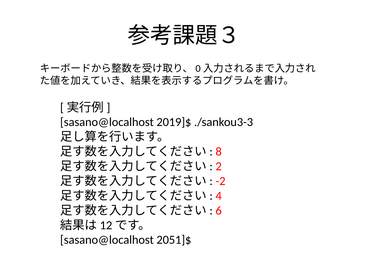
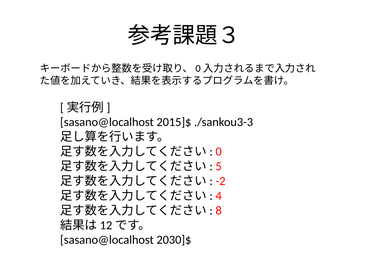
2019]$: 2019]$ -> 2015]$ (174, 122)
8: 8 -> 0 (219, 152)
2: 2 -> 5 (219, 166)
6: 6 -> 8 (219, 210)
2051]$: 2051]$ -> 2030]$ (174, 240)
